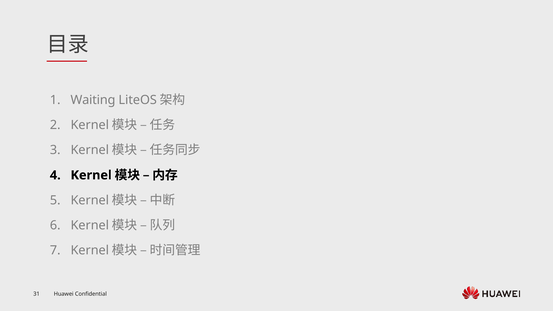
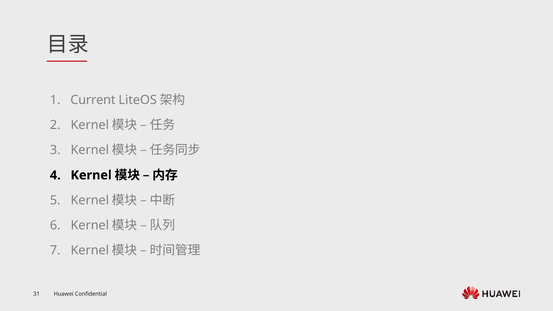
Waiting: Waiting -> Current (93, 100)
